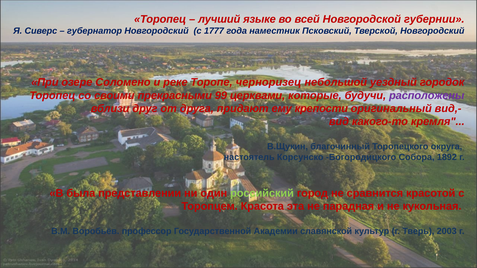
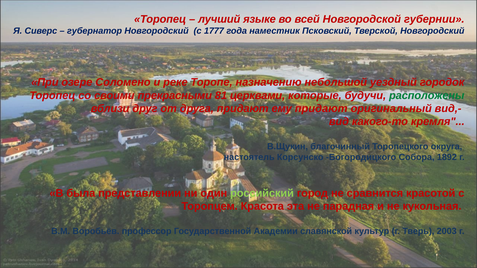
черноризец: черноризец -> назначению (269, 82)
99: 99 -> 81 (221, 96)
расположены colour: purple -> green (427, 96)
ему крепости: крепости -> придают (321, 109)
